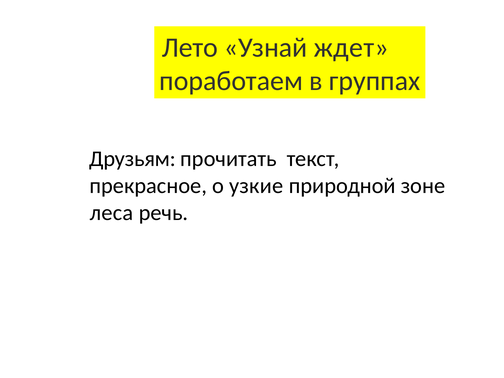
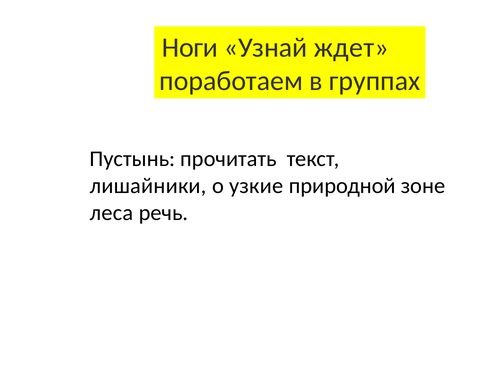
Лето: Лето -> Ноги (190, 47)
Друзьям: Друзьям -> Пустынь (132, 159)
прекрасное: прекрасное -> лишайники (148, 186)
